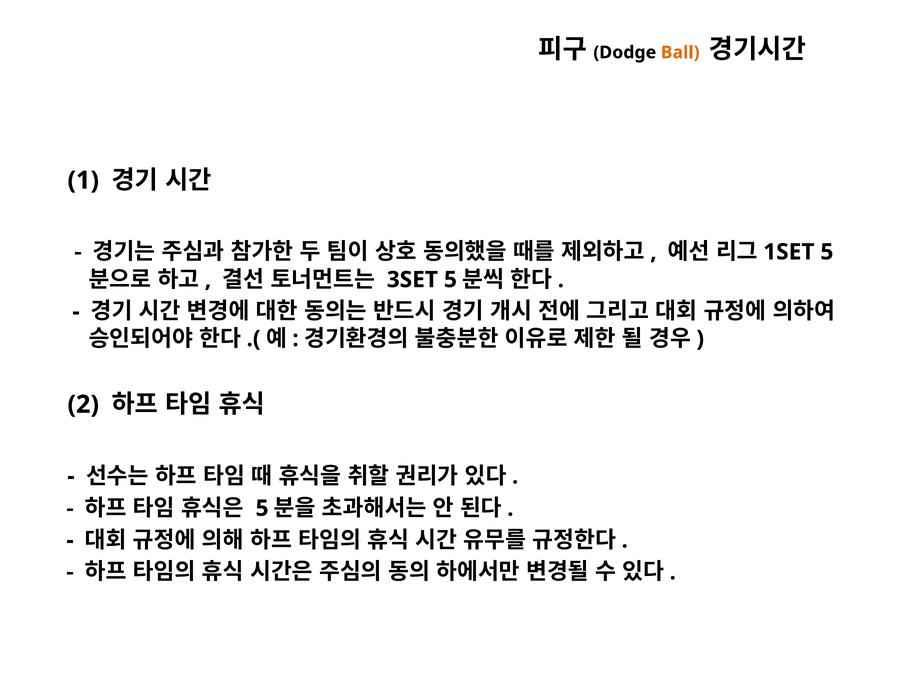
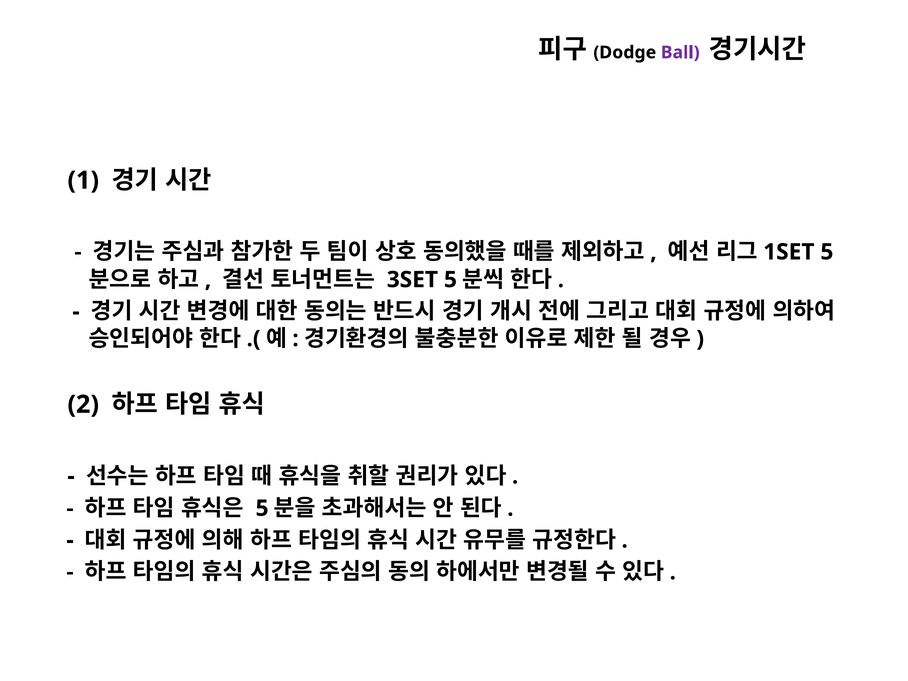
Ball colour: orange -> purple (680, 52)
